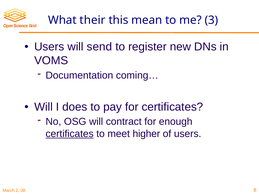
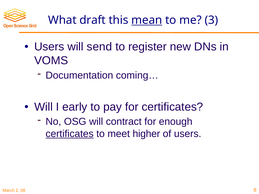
their: their -> draft (93, 20)
mean underline: none -> present (147, 20)
does: does -> early (75, 107)
